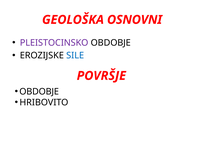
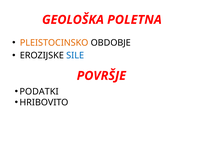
OSNOVNI: OSNOVNI -> POLETNA (134, 20)
PLEISTOCINSKO colour: purple -> orange (54, 43)
OBDOBJE: OBDOBJE -> PODATKI (39, 92)
